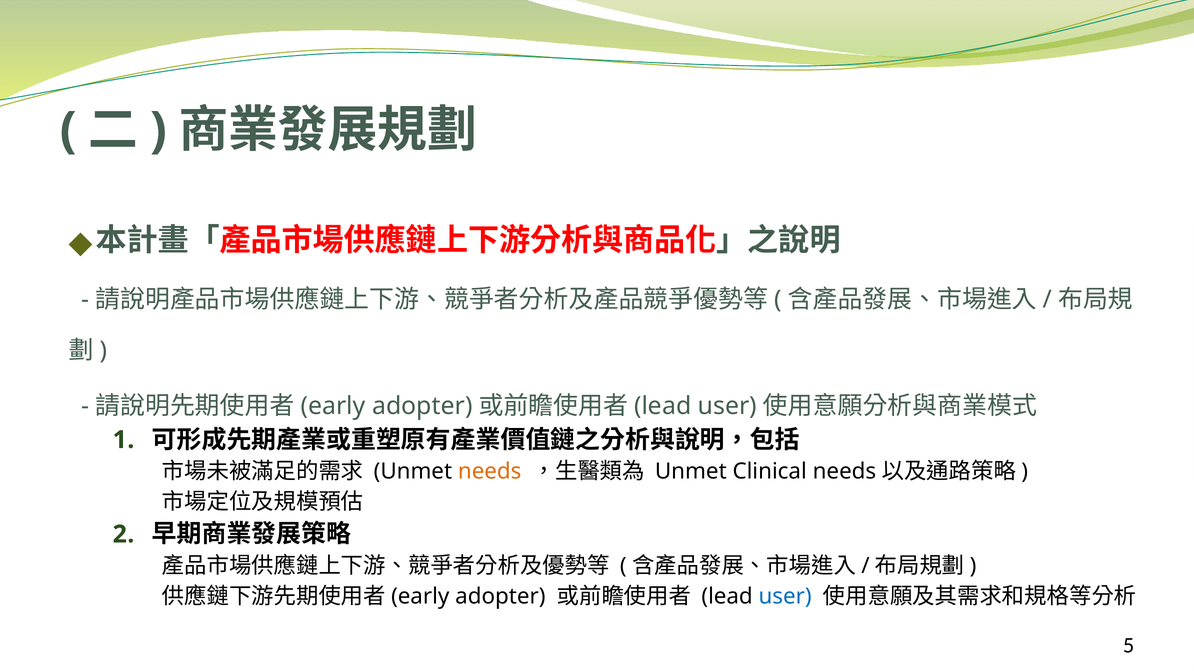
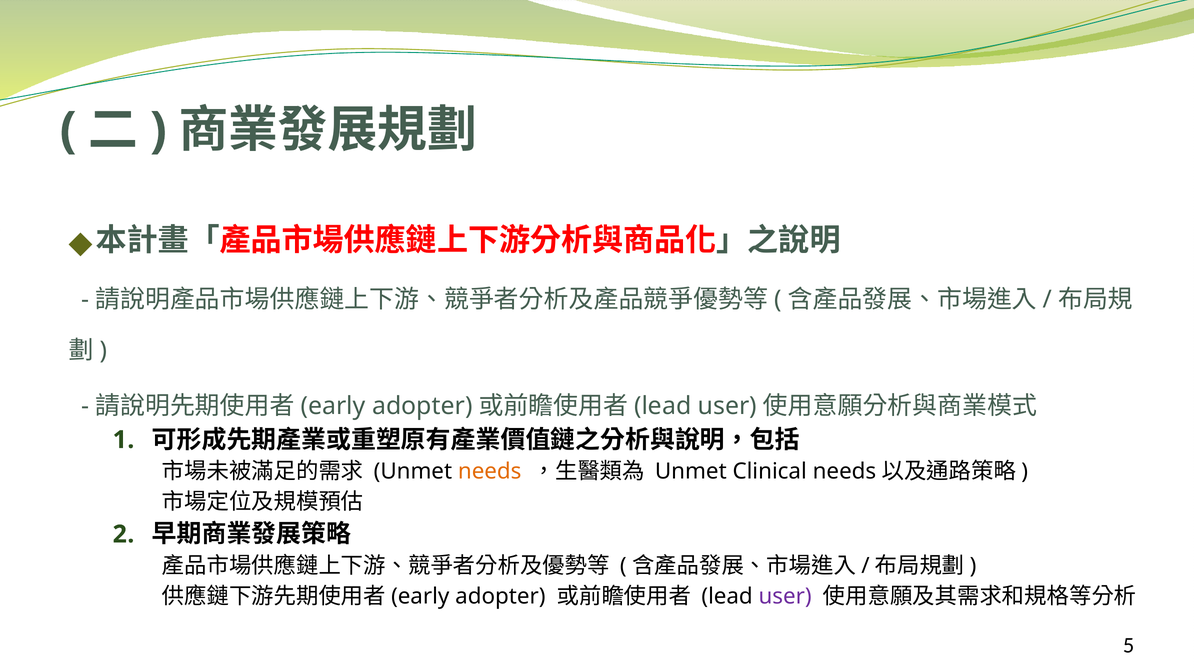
user colour: blue -> purple (785, 597)
